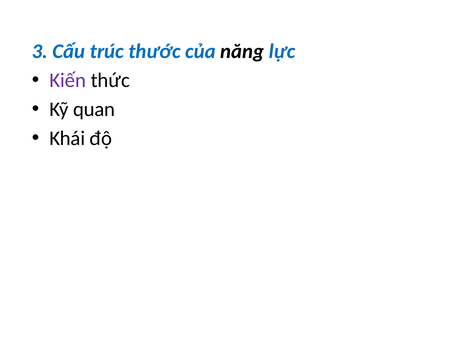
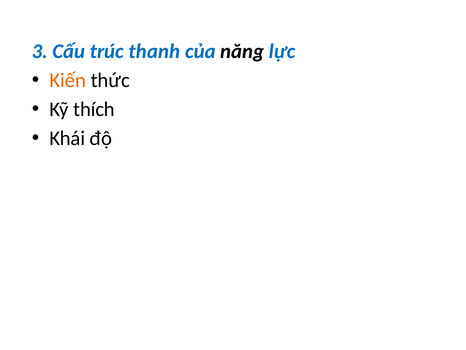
thước: thước -> thanh (154, 51)
Kiến colour: purple -> orange (68, 80)
quan: quan -> thích (94, 109)
